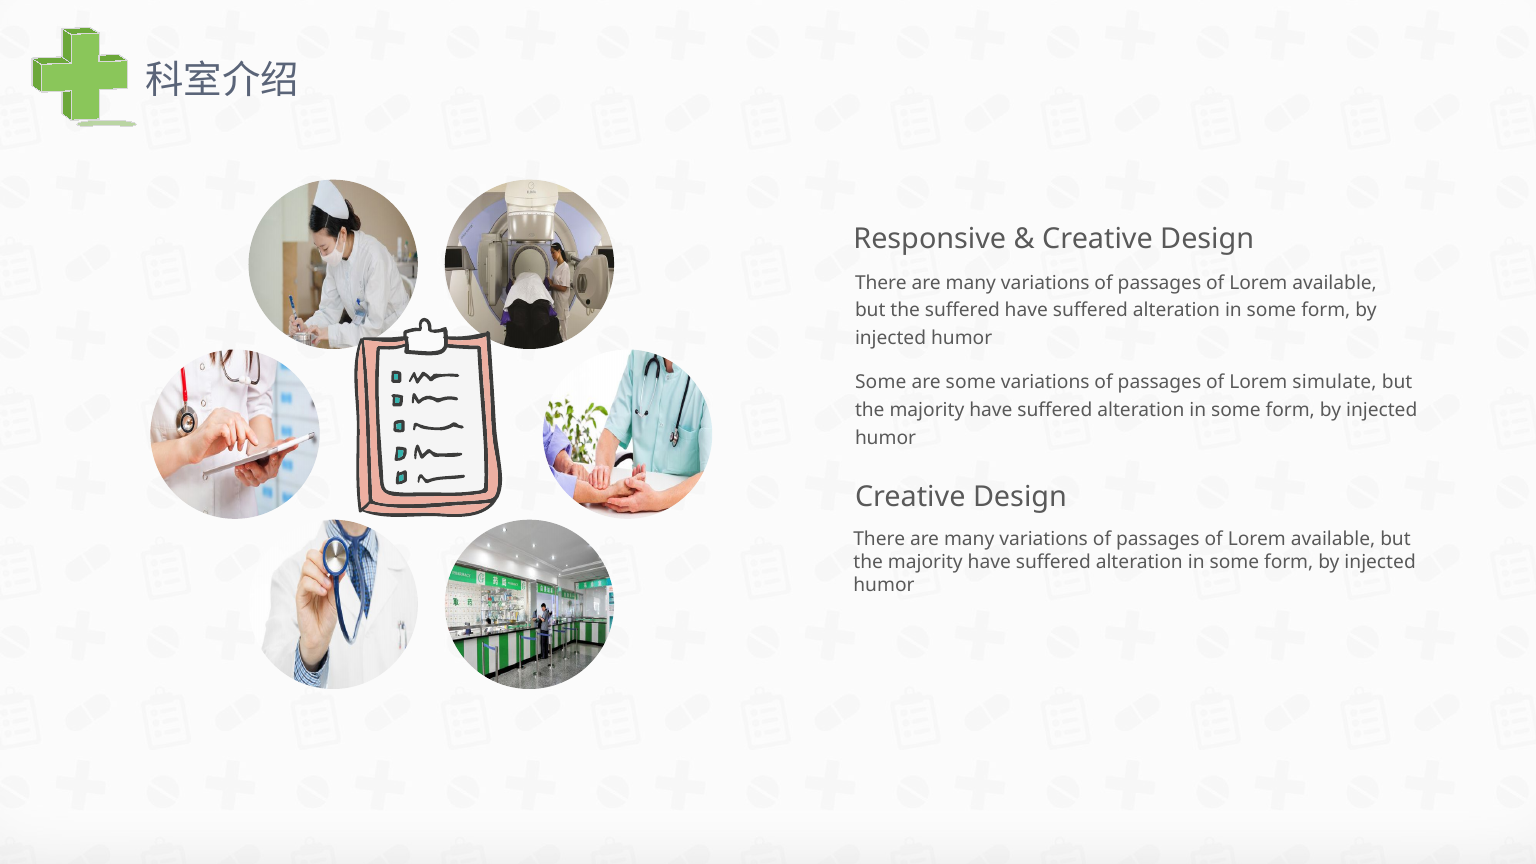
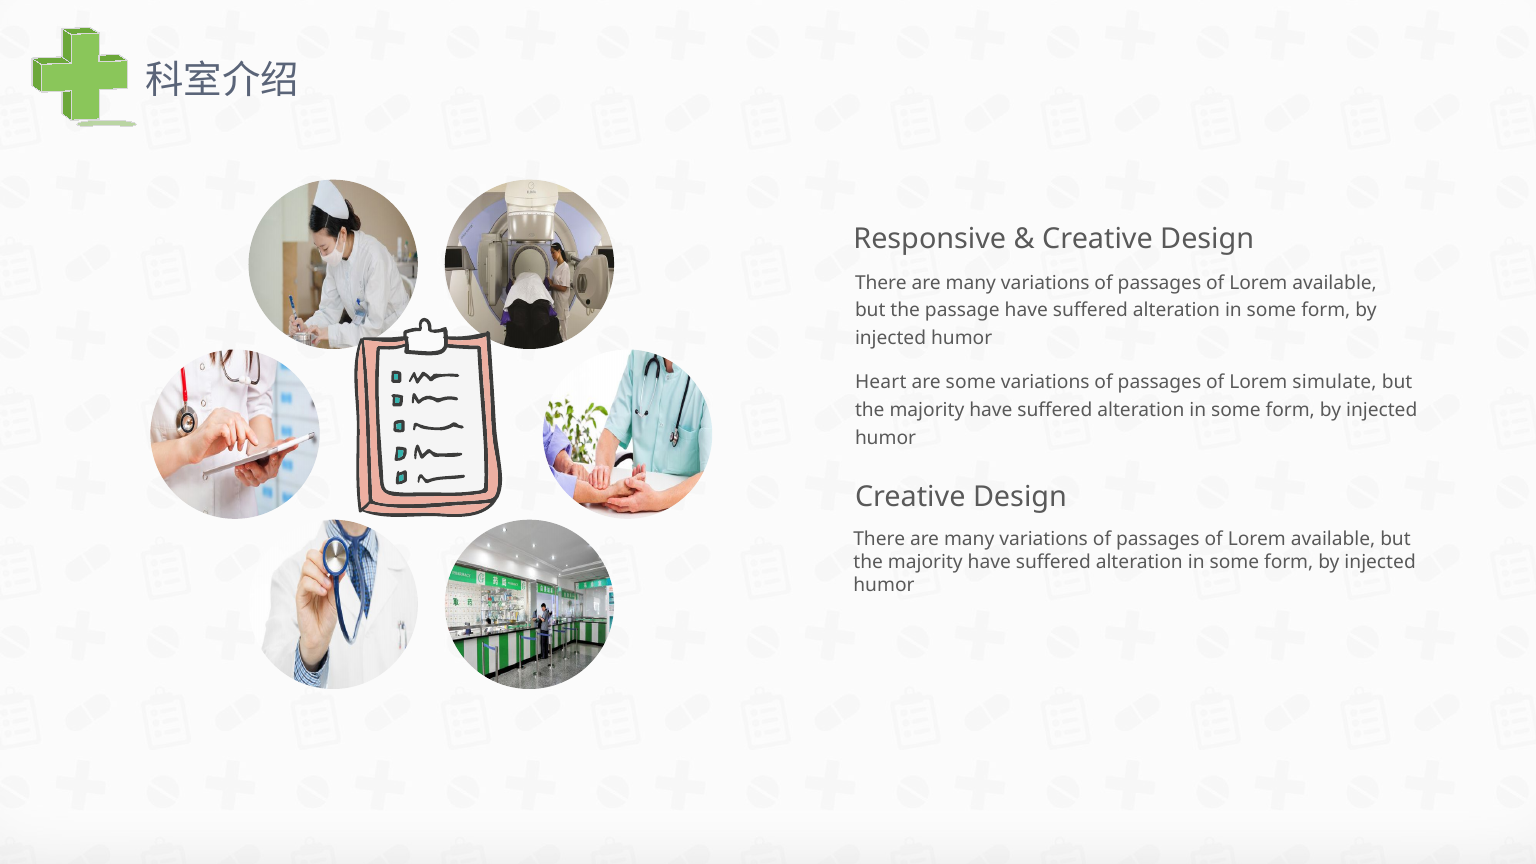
the suffered: suffered -> passage (962, 310)
Some: Some -> Heart (881, 382)
